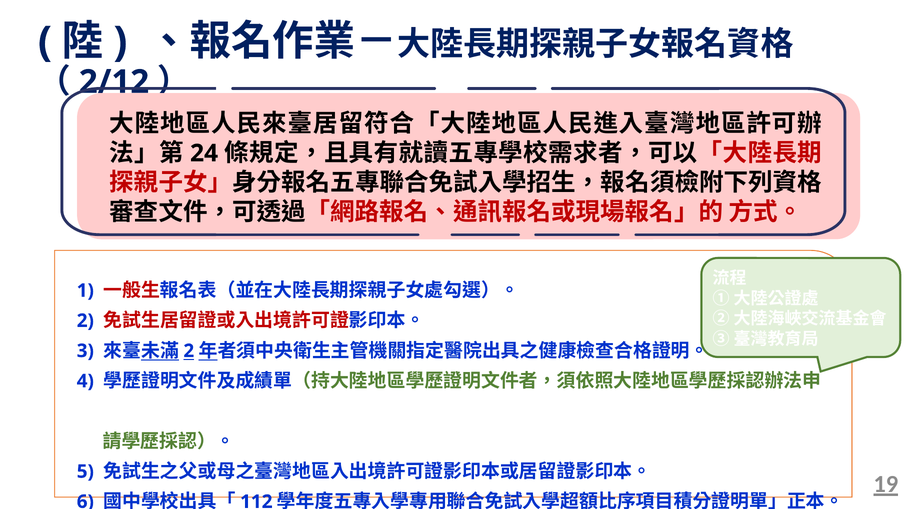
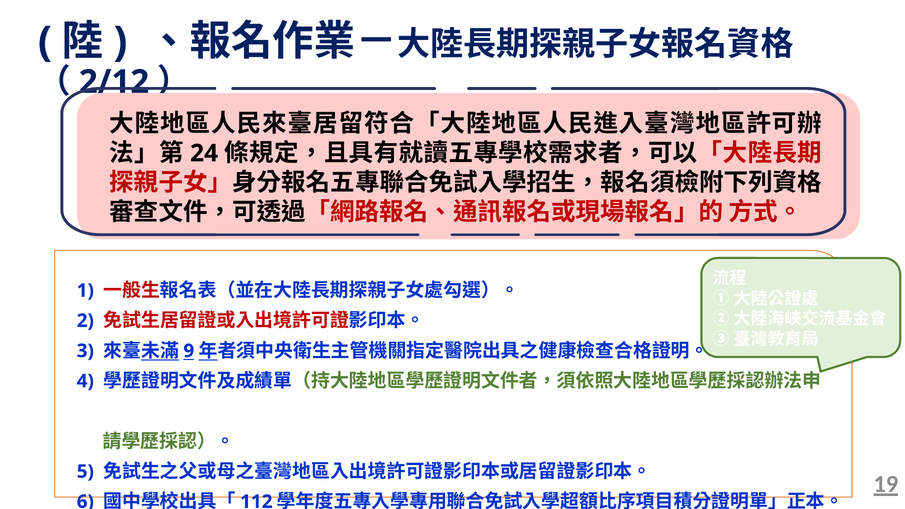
2: 2 -> 9 (189, 351)
